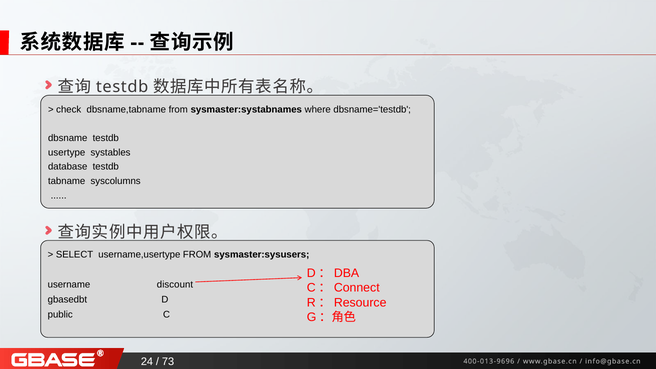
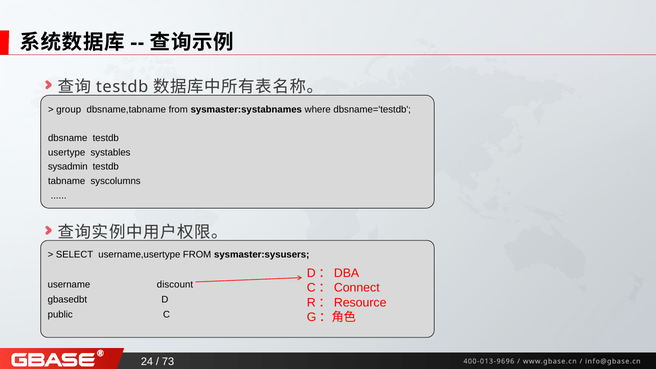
check: check -> group (69, 109)
database: database -> sysadmin (68, 167)
